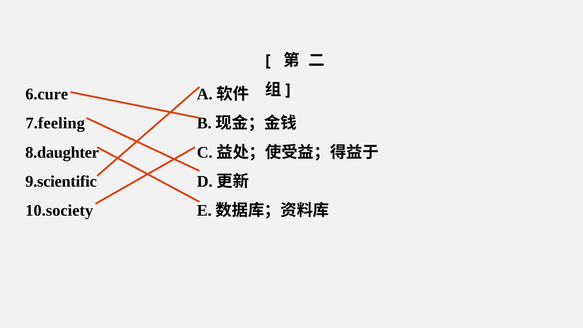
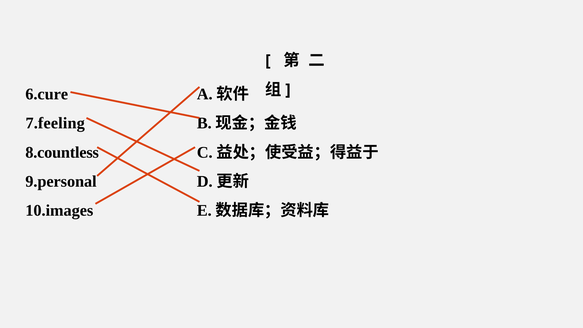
8.daughter: 8.daughter -> 8.countless (62, 152)
9.scientific: 9.scientific -> 9.personal (61, 181)
10.society: 10.society -> 10.images (59, 211)
